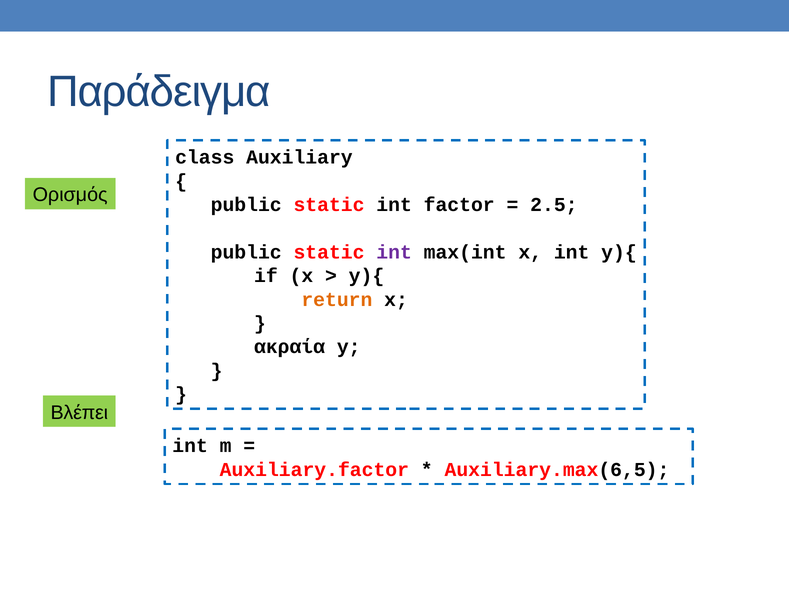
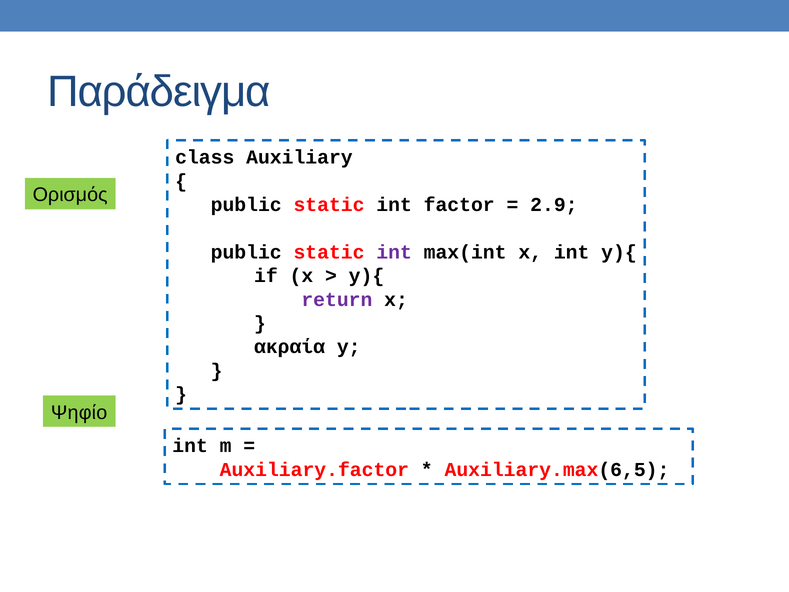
2.5: 2.5 -> 2.9 (554, 205)
return colour: orange -> purple (337, 299)
Βλέπει: Βλέπει -> Ψηφίο (79, 412)
